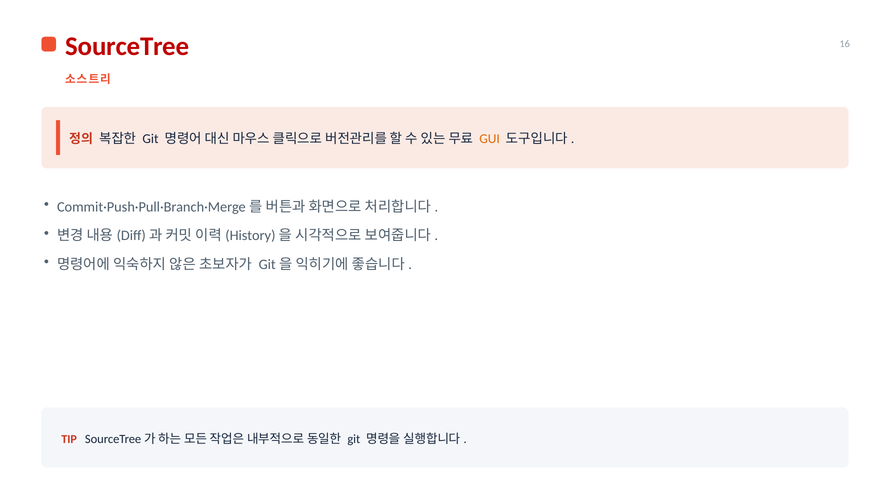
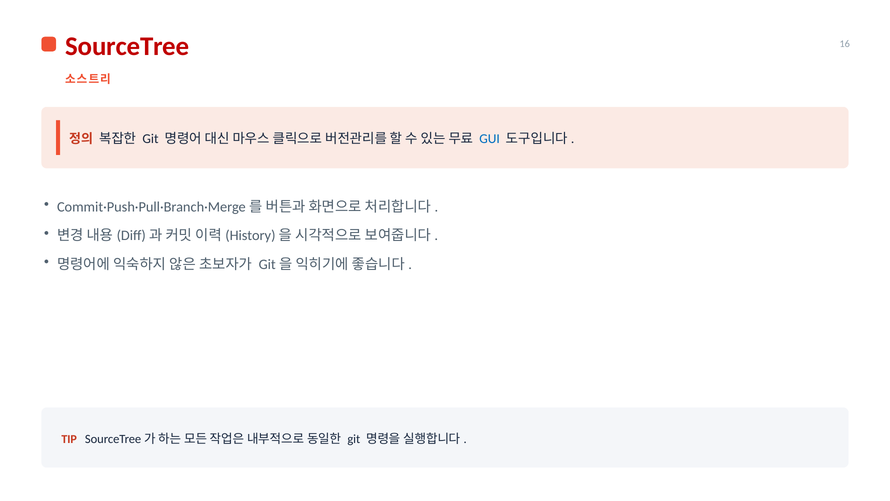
GUI colour: orange -> blue (490, 139)
